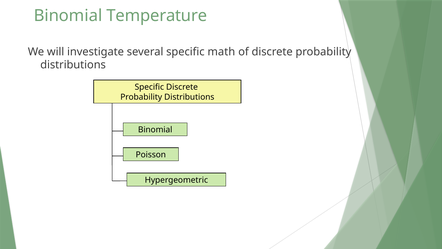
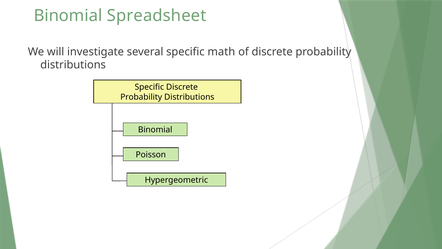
Temperature: Temperature -> Spreadsheet (157, 16)
